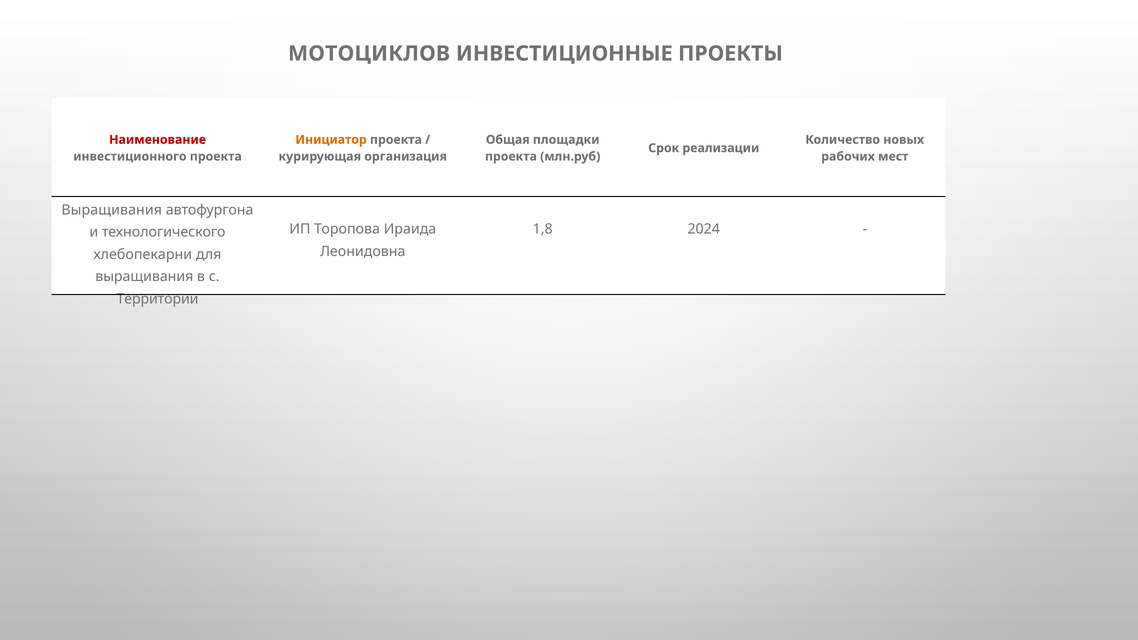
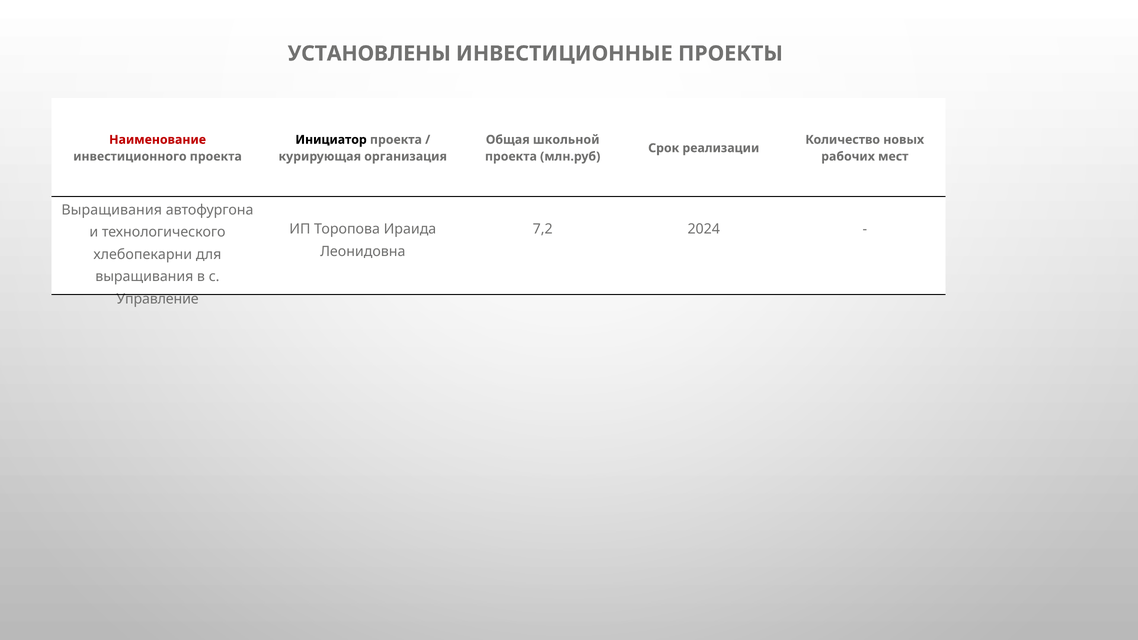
МОТОЦИКЛОВ: МОТОЦИКЛОВ -> УСТАНОВЛЕНЫ (369, 54)
Инициатор colour: orange -> black (331, 140)
площадки: площадки -> школьной (566, 140)
1,8: 1,8 -> 7,2 (543, 229)
Территории: Территории -> Управление (158, 299)
